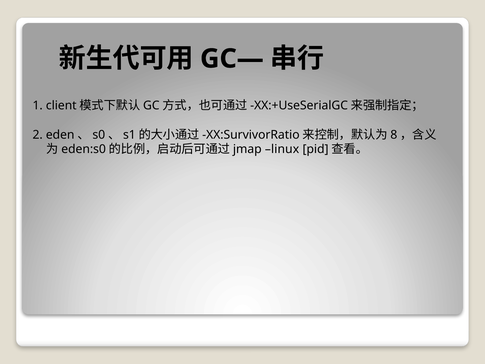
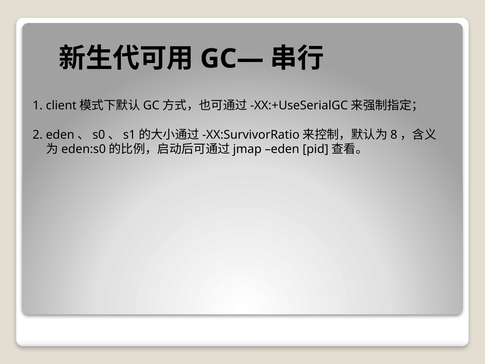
linux: linux -> eden (282, 149)
